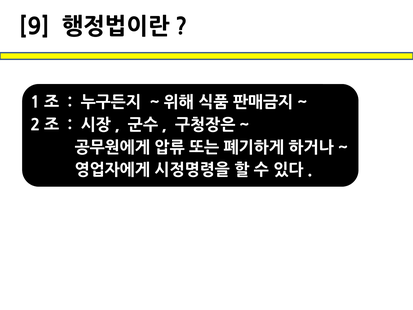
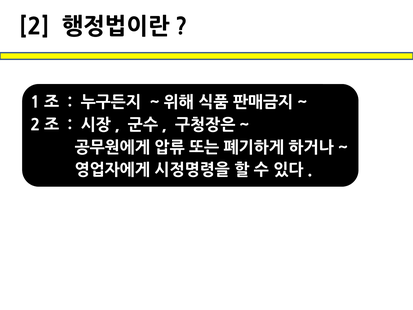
9: 9 -> 2 (34, 27)
